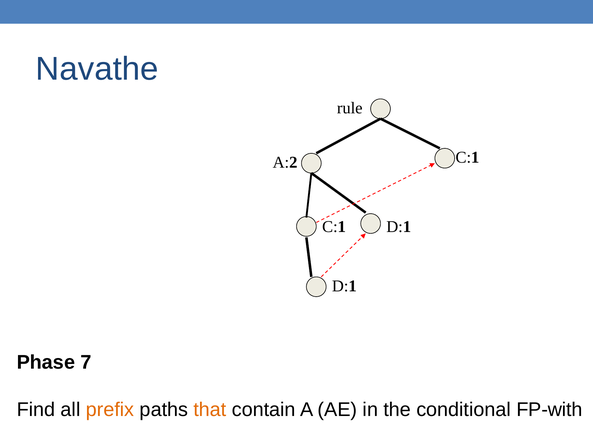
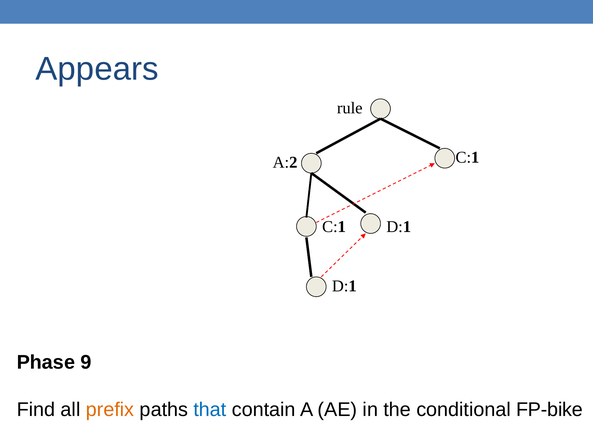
Navathe: Navathe -> Appears (97, 69)
7: 7 -> 9 (86, 362)
that colour: orange -> blue (210, 410)
FP-with: FP-with -> FP-bike (549, 410)
